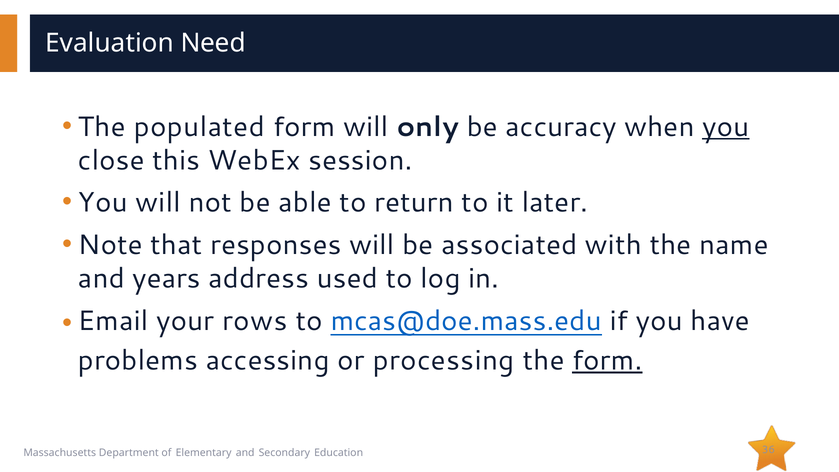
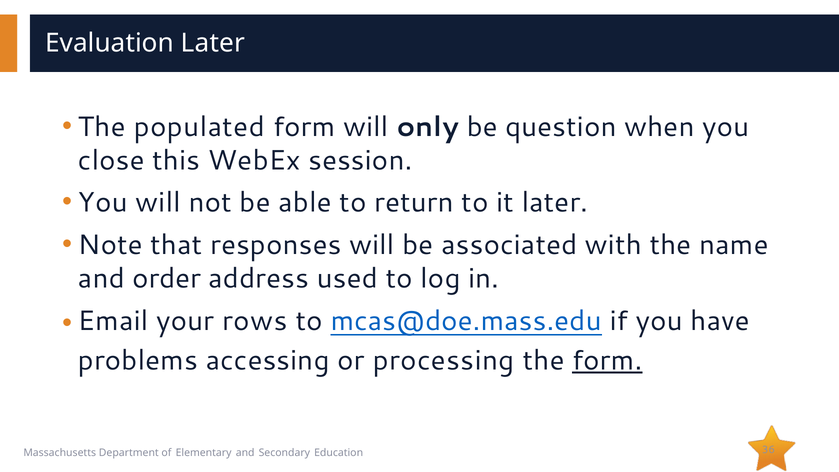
Evaluation Need: Need -> Later (213, 43)
accuracy: accuracy -> question (561, 127)
you underline: present -> none (726, 127)
years: years -> order (167, 279)
